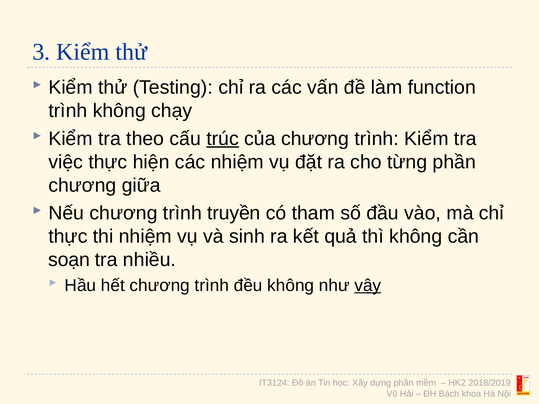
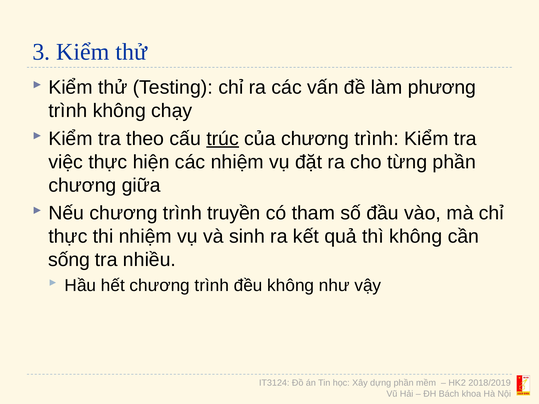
function: function -> phương (442, 88)
soạn: soạn -> sống (69, 260)
vậy underline: present -> none (368, 286)
